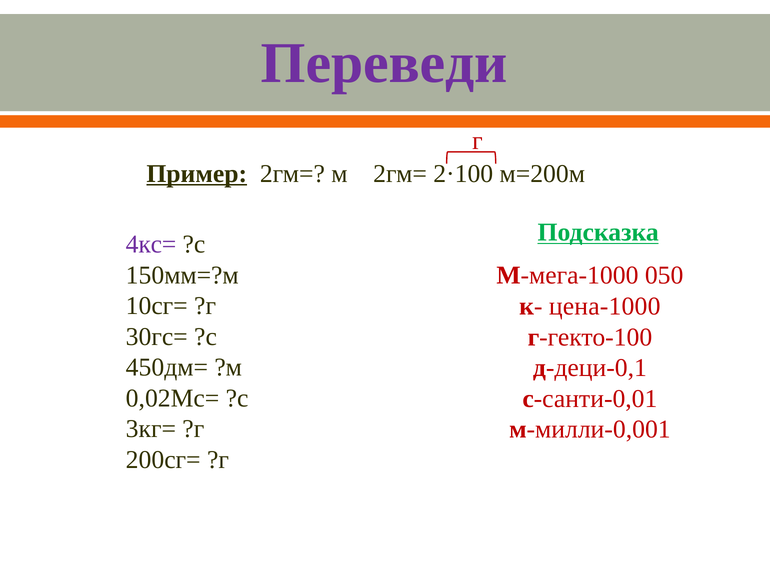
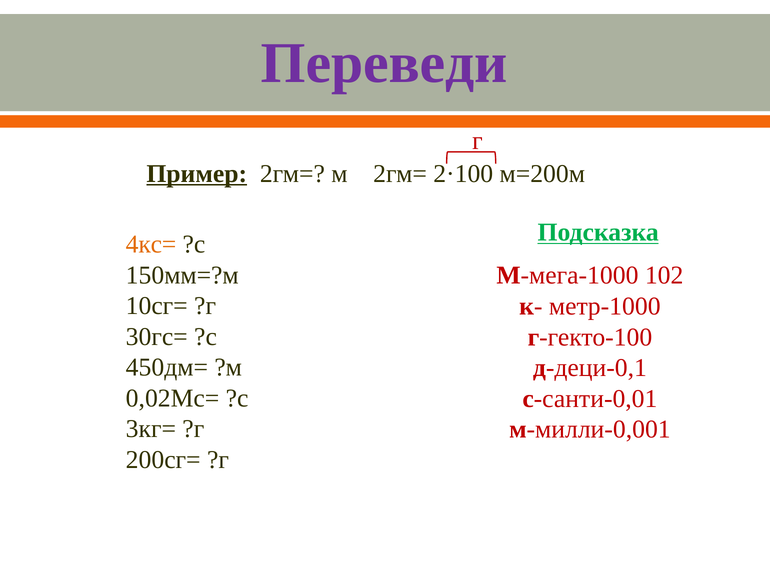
4кс= colour: purple -> orange (151, 245)
050: 050 -> 102 (664, 276)
цена-1000: цена-1000 -> метр-1000 (605, 307)
